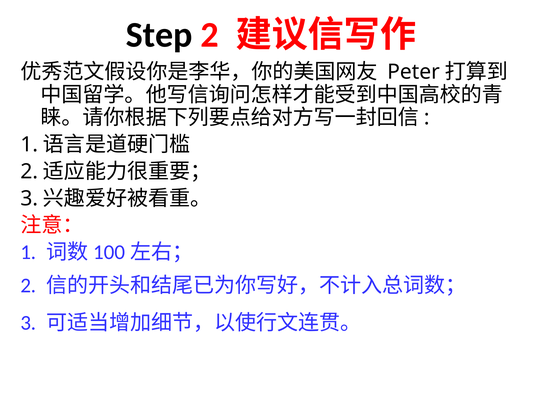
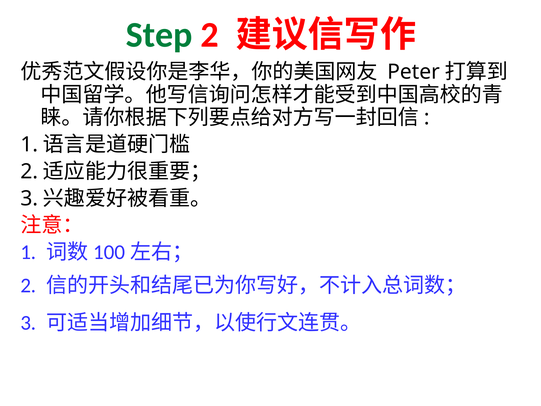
Step colour: black -> green (159, 35)
